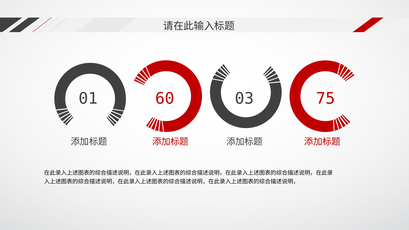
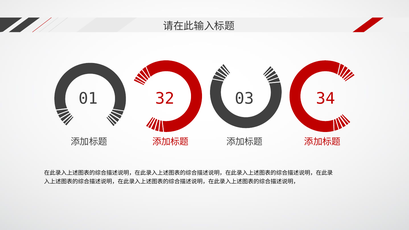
60: 60 -> 32 (165, 99)
75: 75 -> 34 (326, 99)
